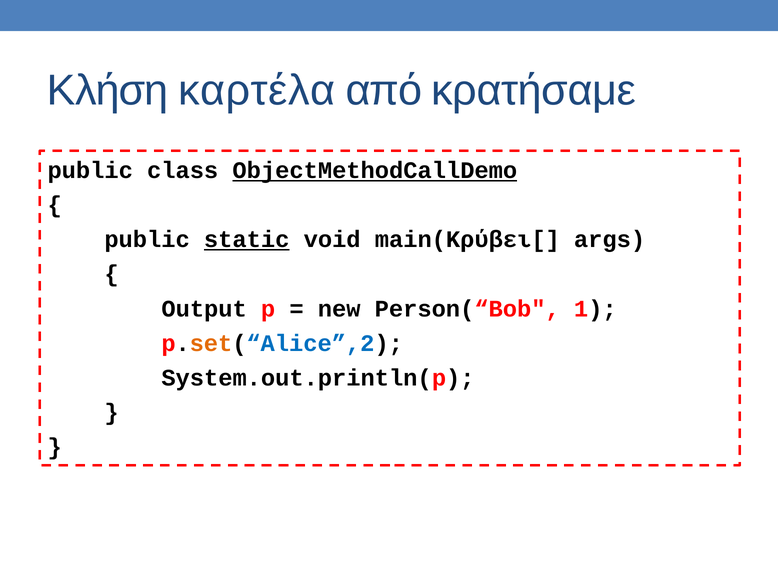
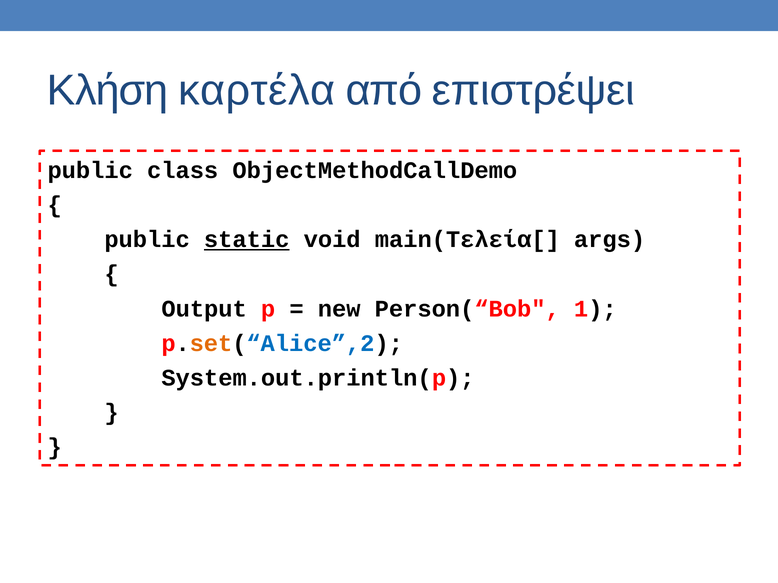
κρατήσαμε: κρατήσαμε -> επιστρέψει (533, 91)
ObjectMethodCallDemo underline: present -> none (375, 171)
main(Κρύβει[: main(Κρύβει[ -> main(Τελεία[ (467, 240)
